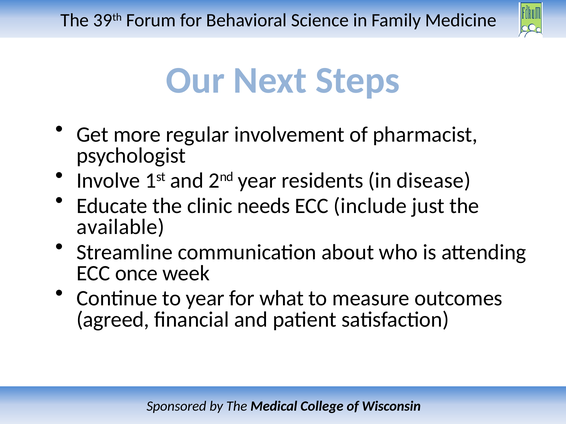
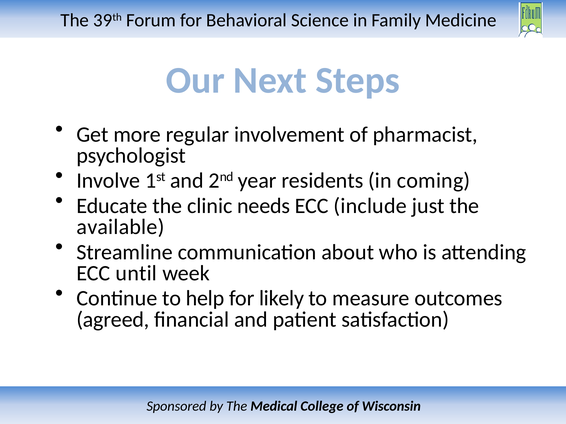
disease: disease -> coming (434, 181)
once: once -> until (136, 274)
to year: year -> help (205, 299)
what: what -> likely (282, 299)
